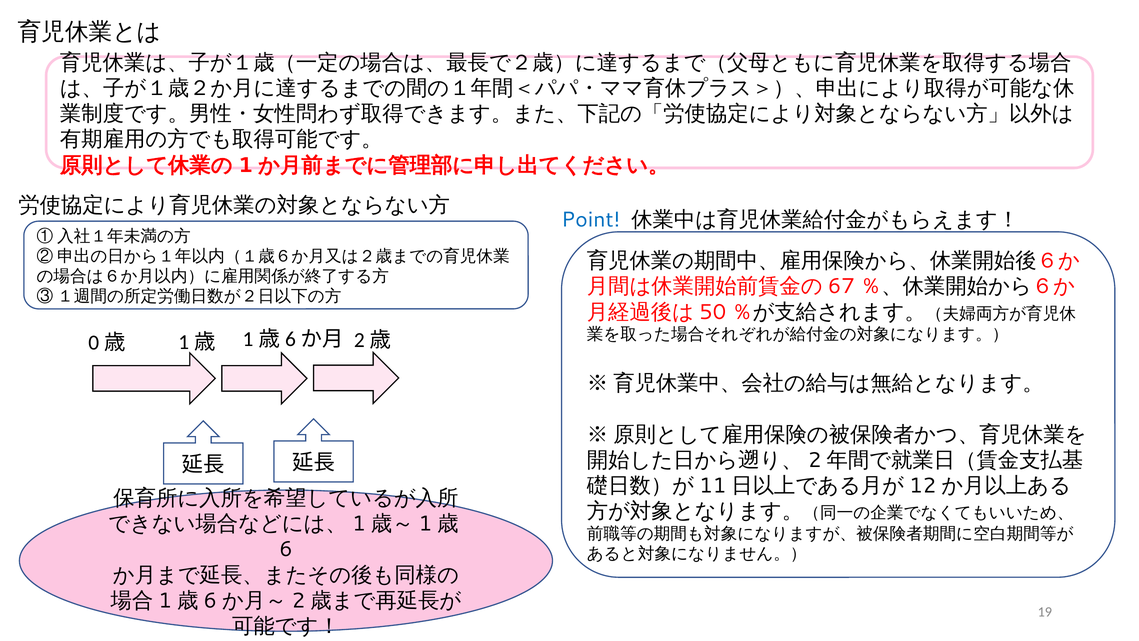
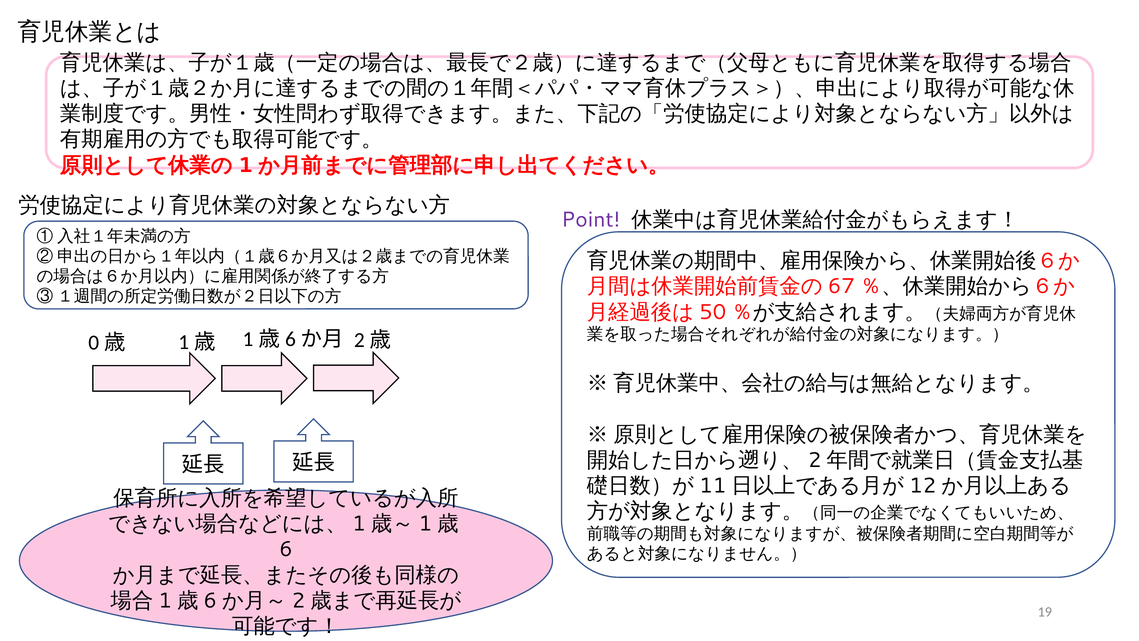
Point colour: blue -> purple (591, 219)
